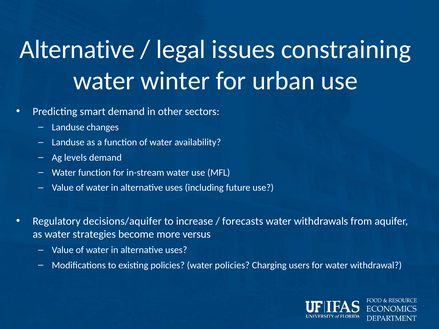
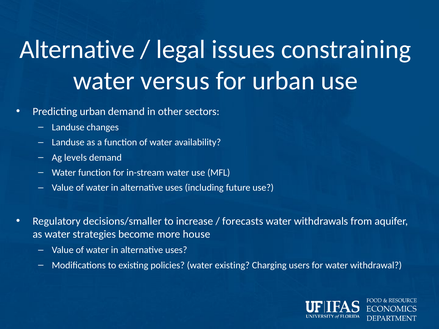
winter: winter -> versus (175, 81)
Predicting smart: smart -> urban (93, 112)
decisions/aquifer: decisions/aquifer -> decisions/smaller (122, 221)
versus: versus -> house (197, 235)
water policies: policies -> existing (232, 265)
